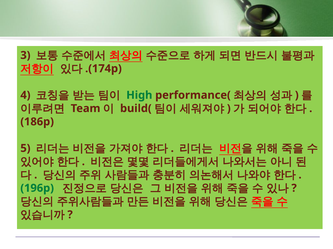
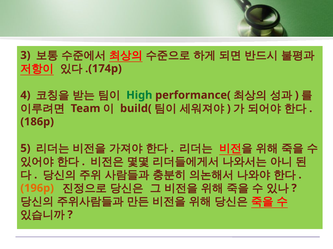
196p colour: green -> orange (37, 189)
